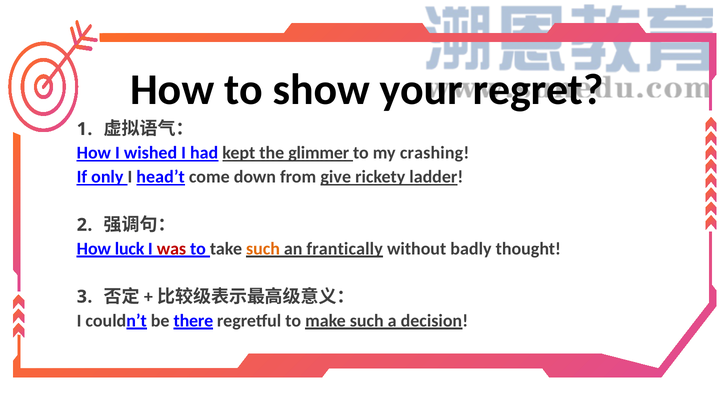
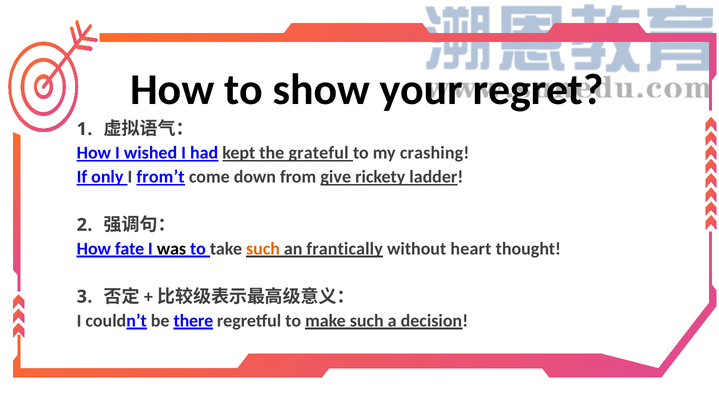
glimmer: glimmer -> grateful (319, 153)
head’t: head’t -> from’t (161, 177)
luck: luck -> fate (130, 249)
was colour: red -> black (171, 249)
badly: badly -> heart (471, 249)
